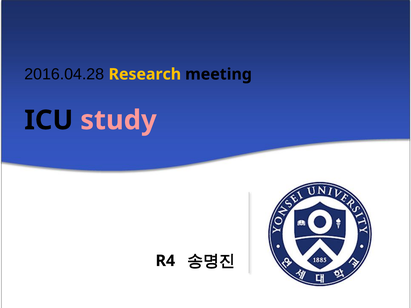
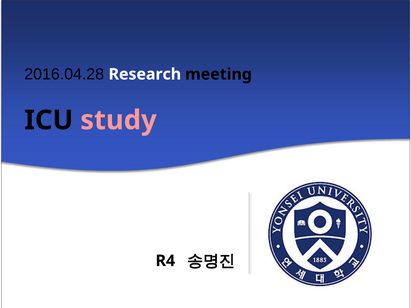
Research colour: yellow -> white (145, 74)
